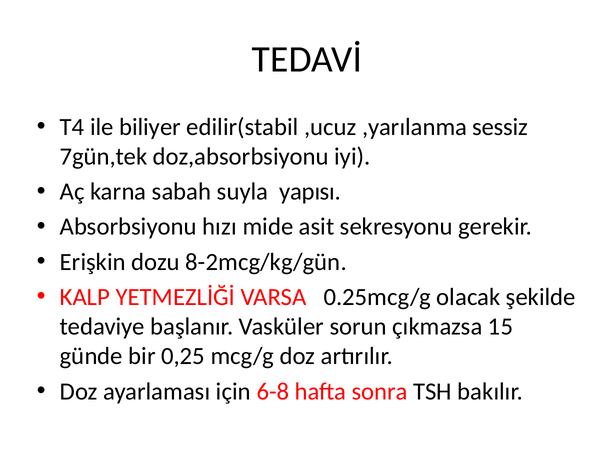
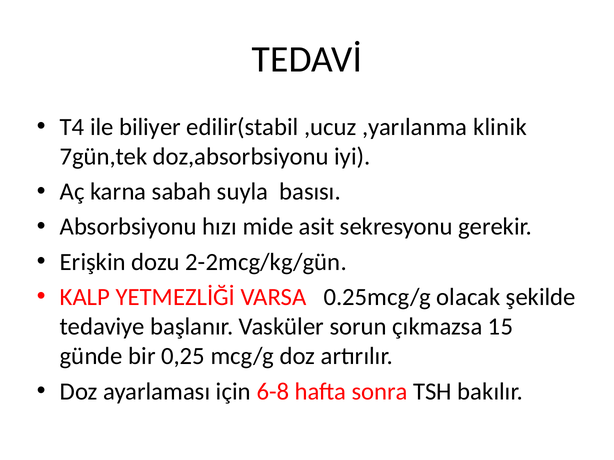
sessiz: sessiz -> klinik (500, 127)
yapısı: yapısı -> basısı (310, 192)
8-2mcg/kg/gün: 8-2mcg/kg/gün -> 2-2mcg/kg/gün (266, 262)
